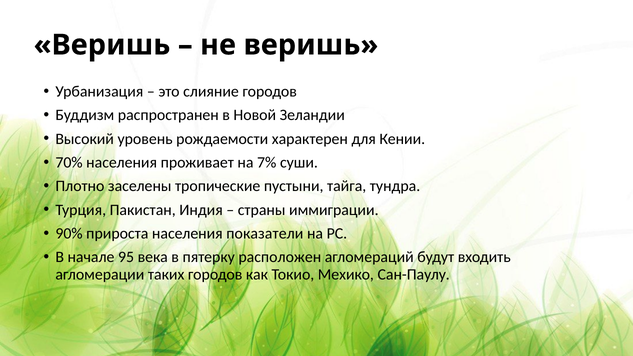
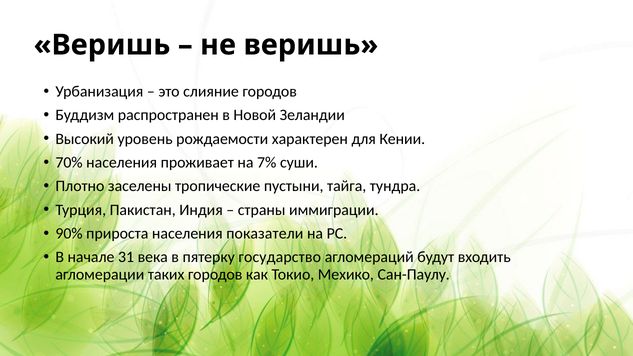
95: 95 -> 31 (126, 257)
расположен: расположен -> государство (280, 257)
